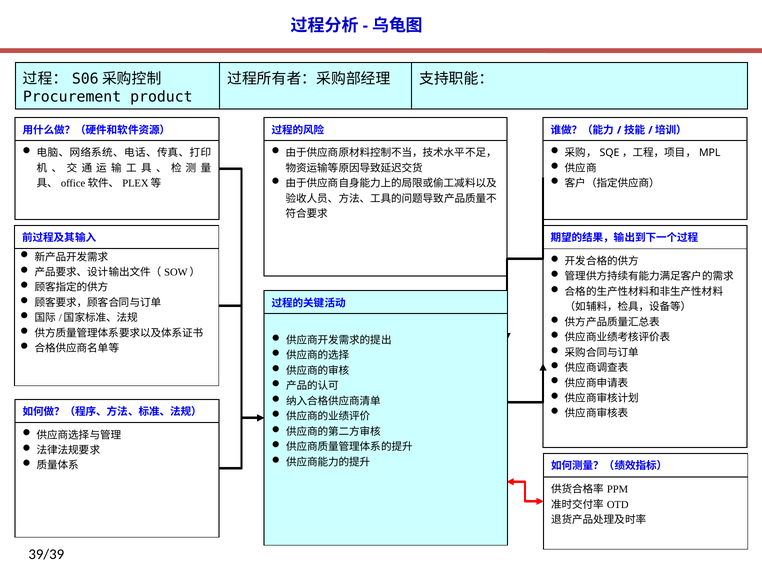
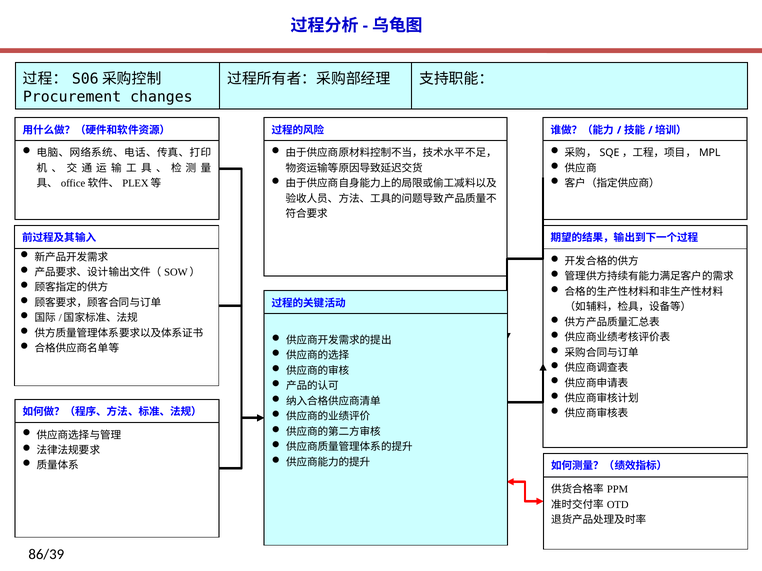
product: product -> changes (161, 97)
39/39: 39/39 -> 86/39 (46, 555)
